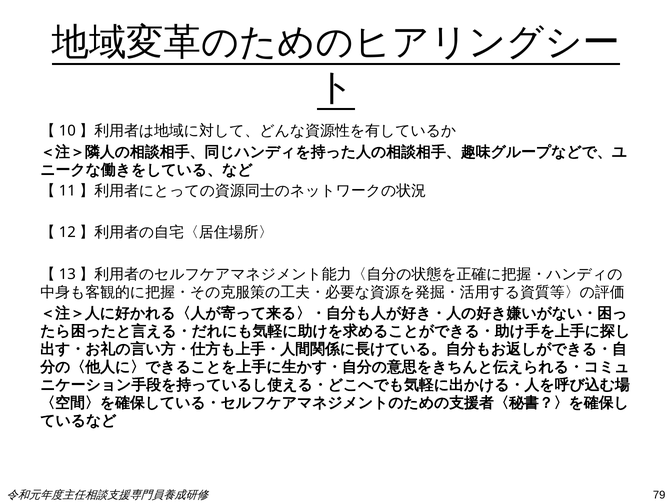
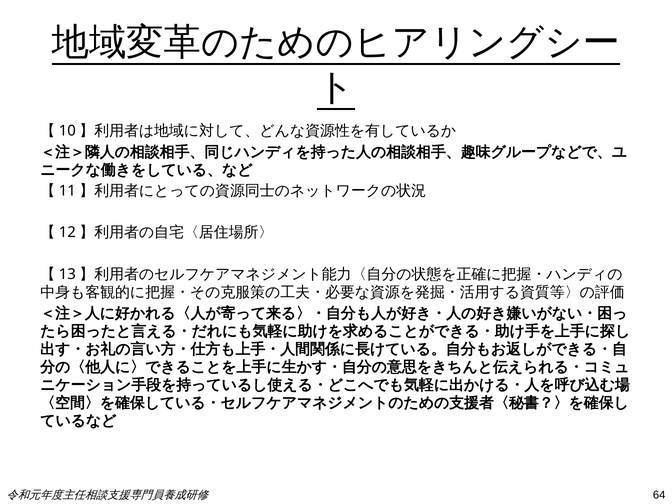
79: 79 -> 64 (659, 495)
